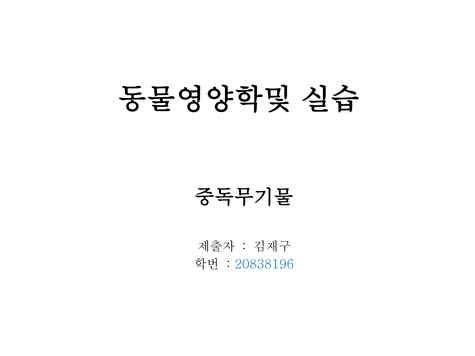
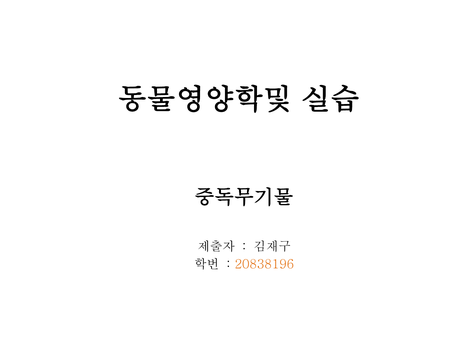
20838196 colour: blue -> orange (264, 265)
